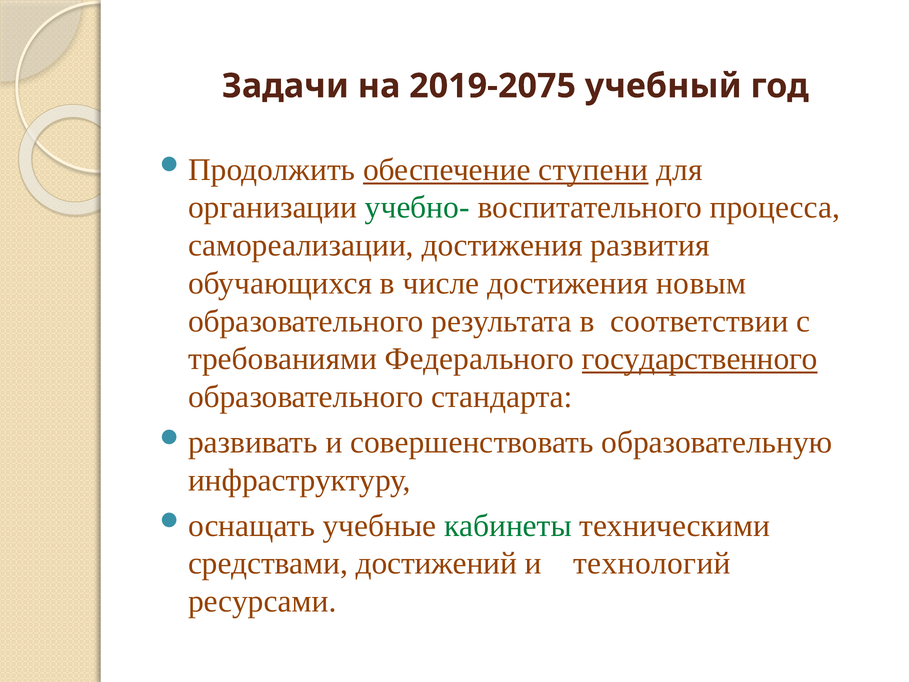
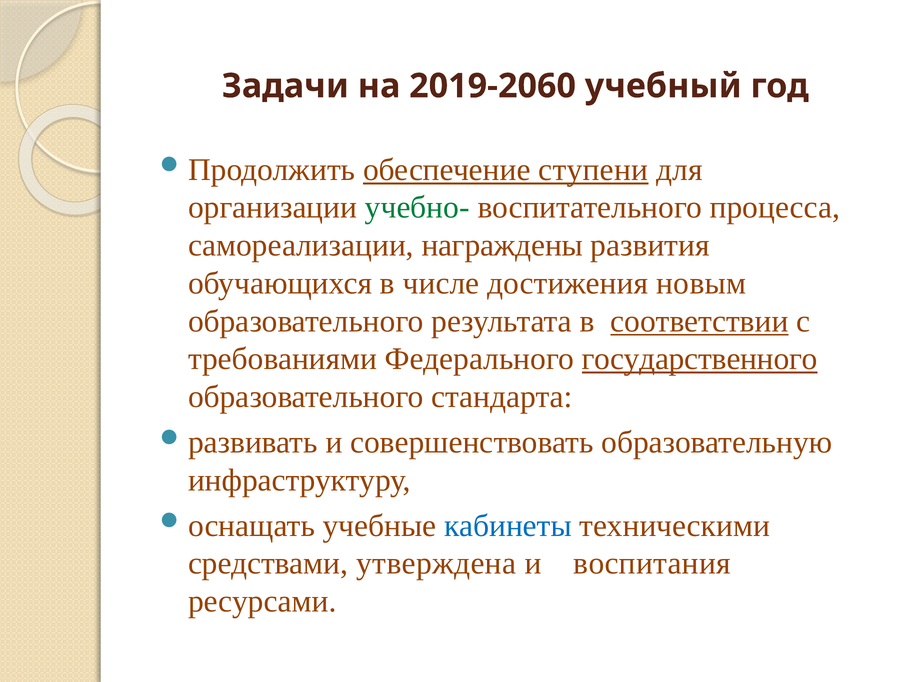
2019-2075: 2019-2075 -> 2019-2060 (493, 86)
самореализации достижения: достижения -> награждены (502, 245)
соответствии underline: none -> present (699, 321)
кабинеты colour: green -> blue (508, 525)
достижений: достижений -> утверждена (436, 563)
технологий: технологий -> воспитания (652, 563)
